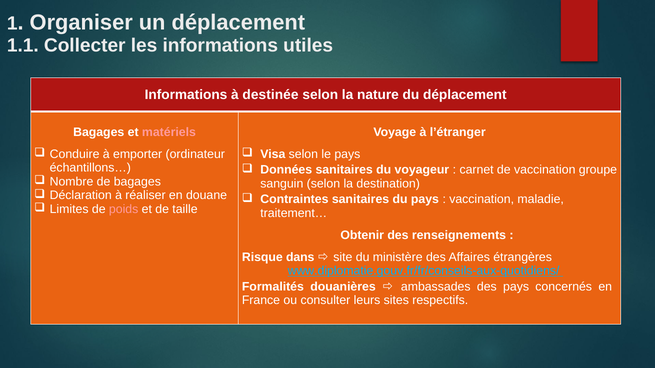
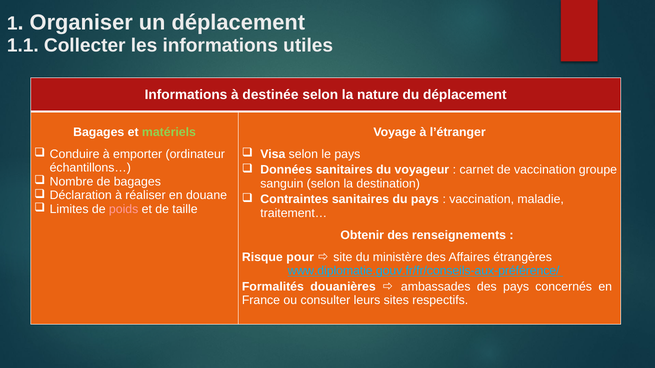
matériels colour: pink -> light green (169, 132)
dans: dans -> pour (300, 257)
www.diplomatie.gouv.fr/fr/conseils-aux-quotidiens/: www.diplomatie.gouv.fr/fr/conseils-aux-quotidiens/ -> www.diplomatie.gouv.fr/fr/conseils-aux-préférence/ (424, 271)
